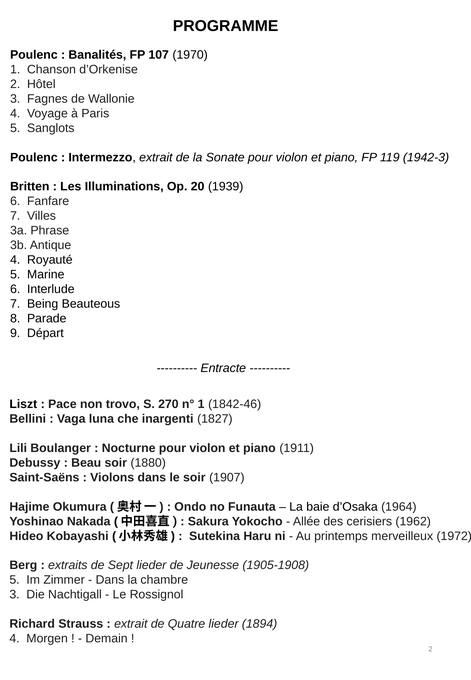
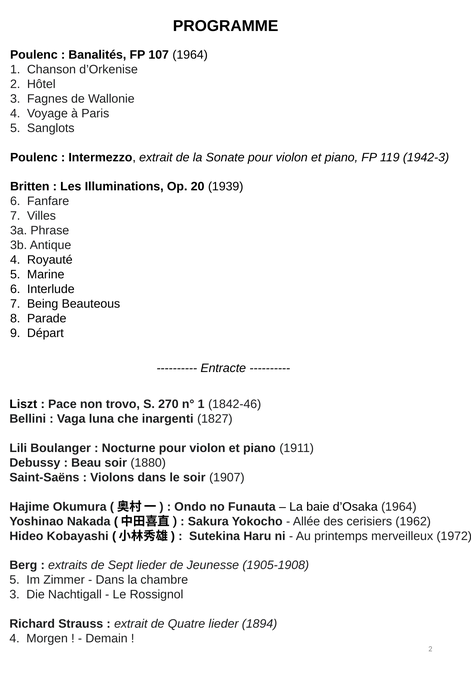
107 1970: 1970 -> 1964 (190, 55)
